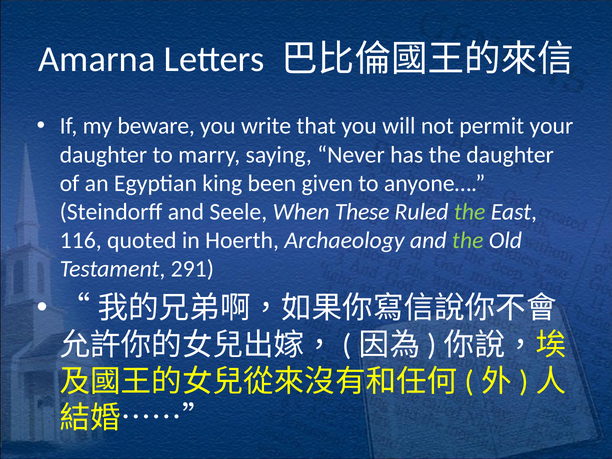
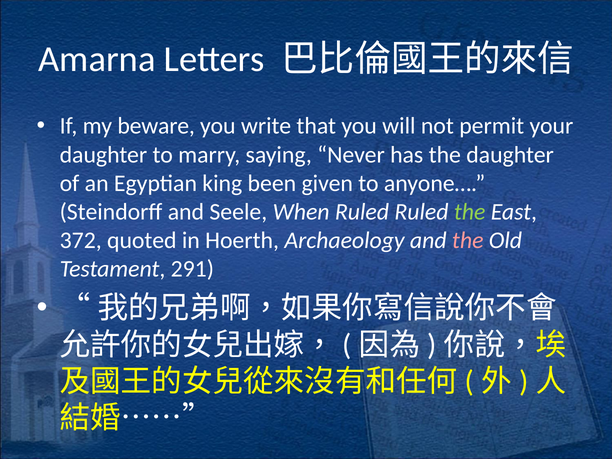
When These: These -> Ruled (362, 212)
116: 116 -> 372 (81, 240)
the colour: light green -> pink (468, 240)
